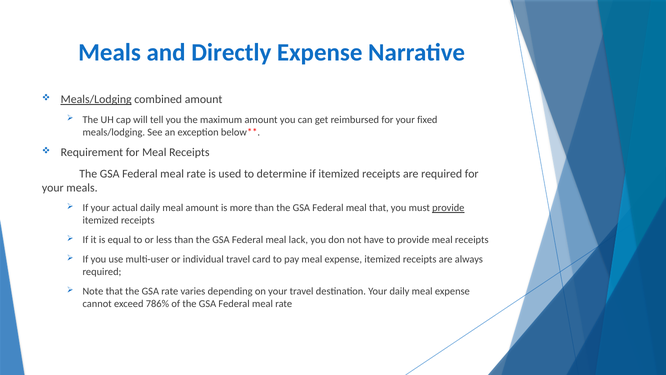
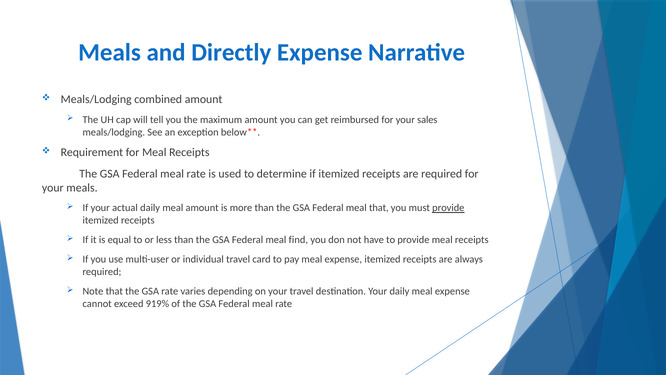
Meals/Lodging underline: present -> none (96, 99)
fixed: fixed -> sales (427, 120)
lack: lack -> find (298, 240)
786%: 786% -> 919% (157, 304)
